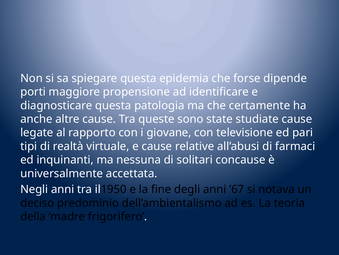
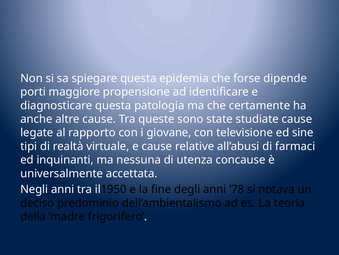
pari: pari -> sine (303, 132)
solitari: solitari -> utenza (195, 159)
’67: ’67 -> ’78 (237, 189)
